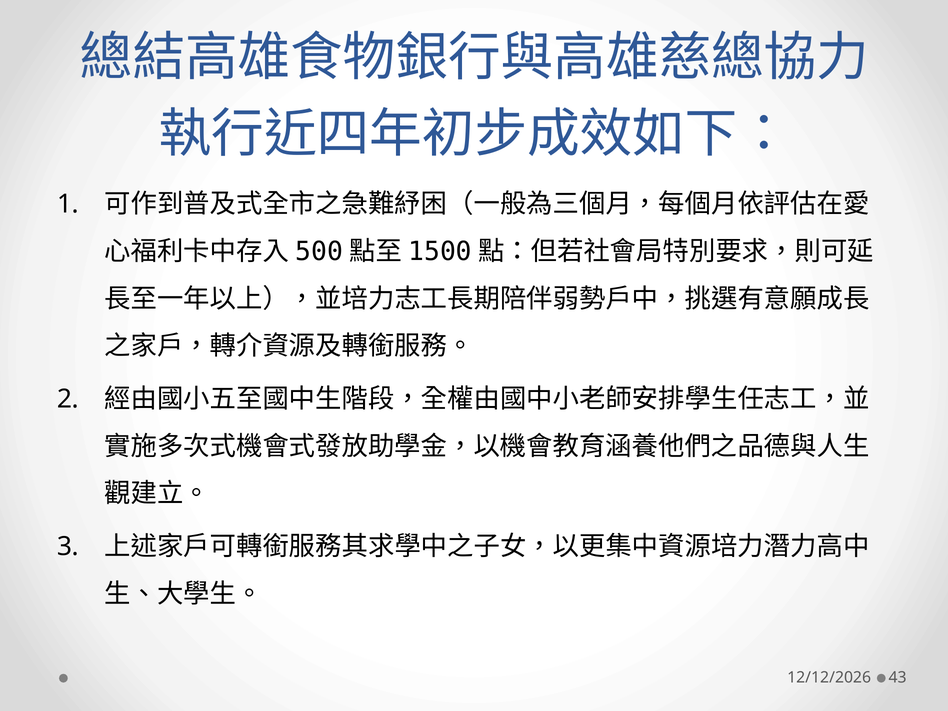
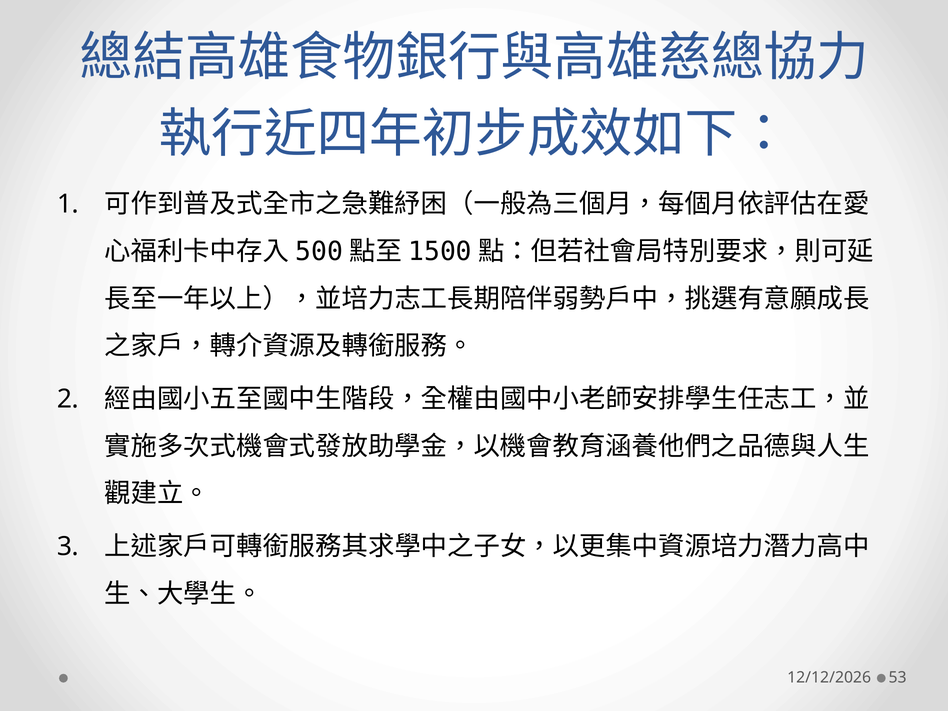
43: 43 -> 53 (898, 678)
